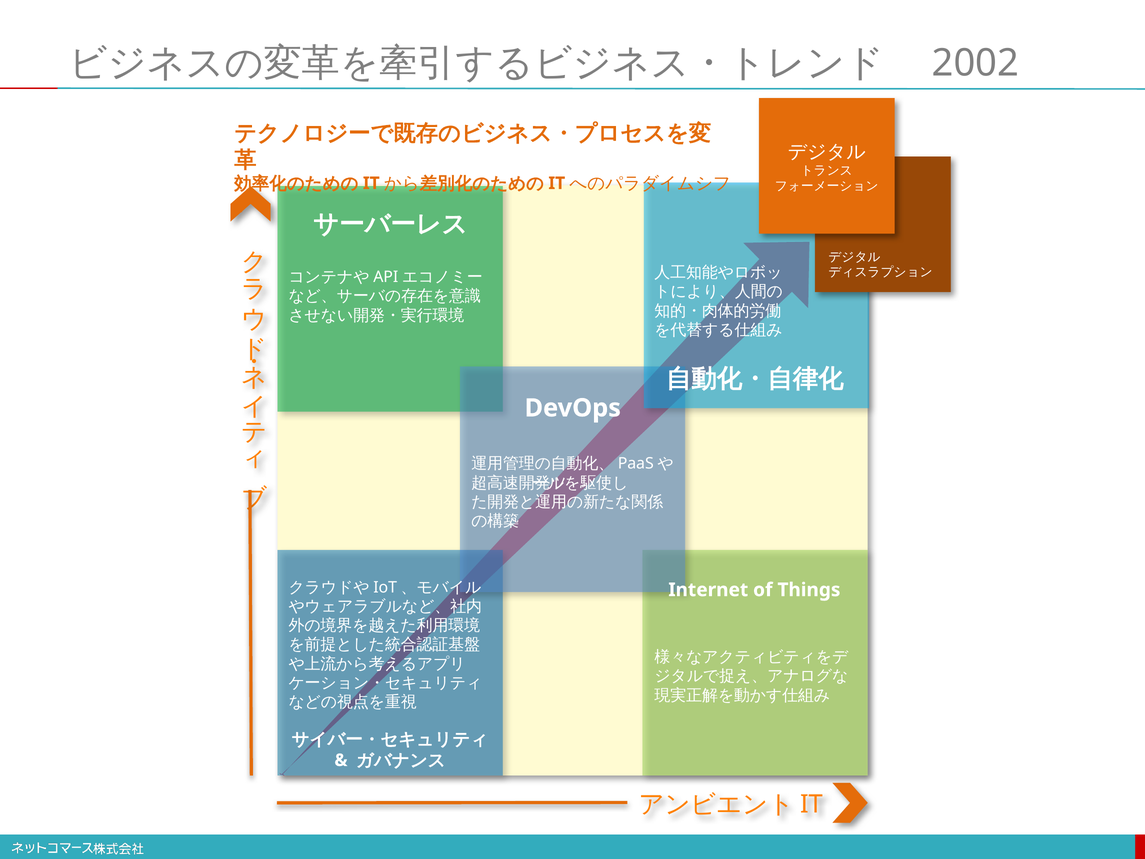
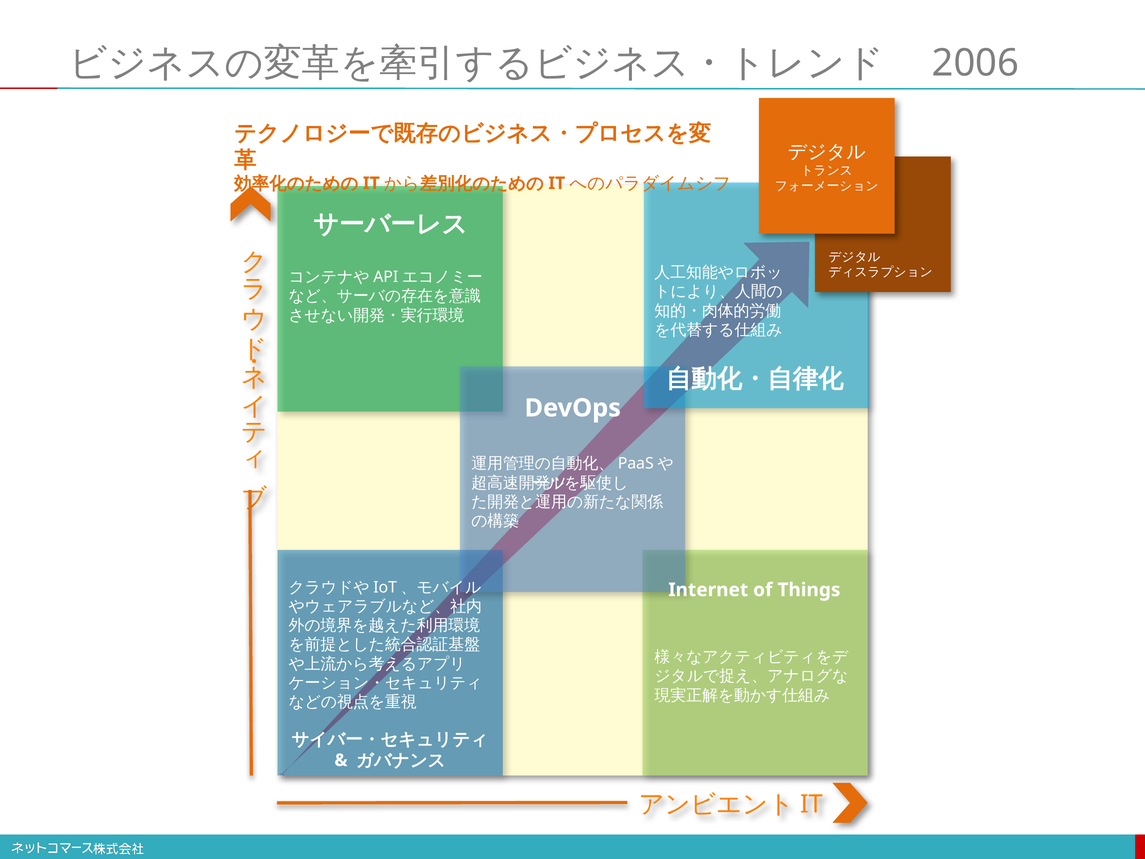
2002: 2002 -> 2006 (975, 63)
